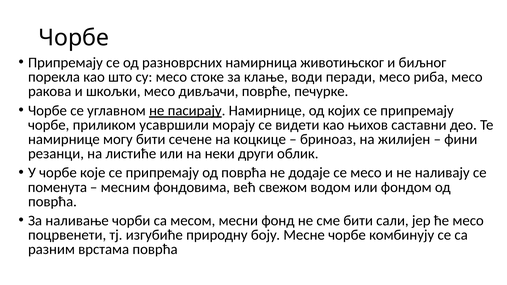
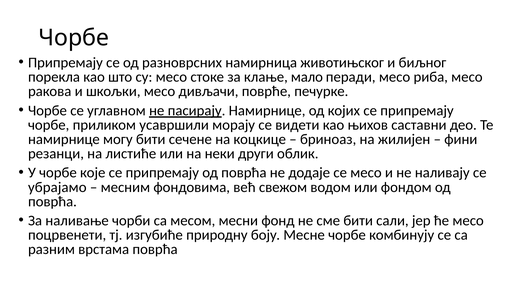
води: води -> мало (307, 77)
поменута: поменута -> убрајамо (57, 187)
